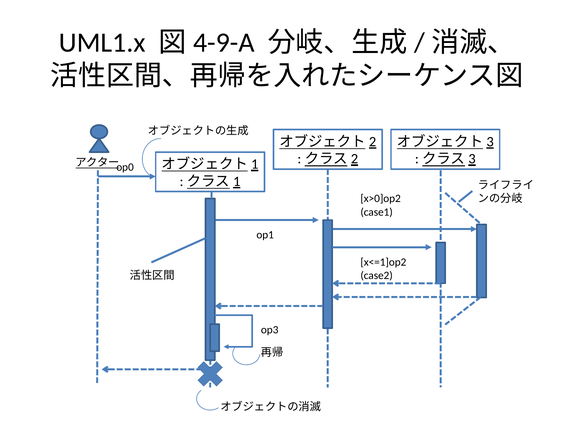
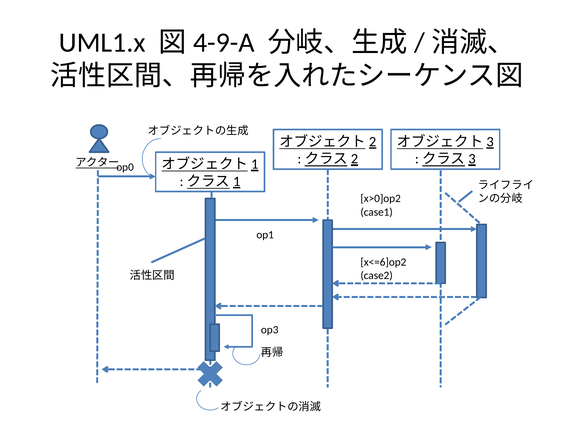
x<=1]op2: x<=1]op2 -> x<=6]op2 (383, 262)
